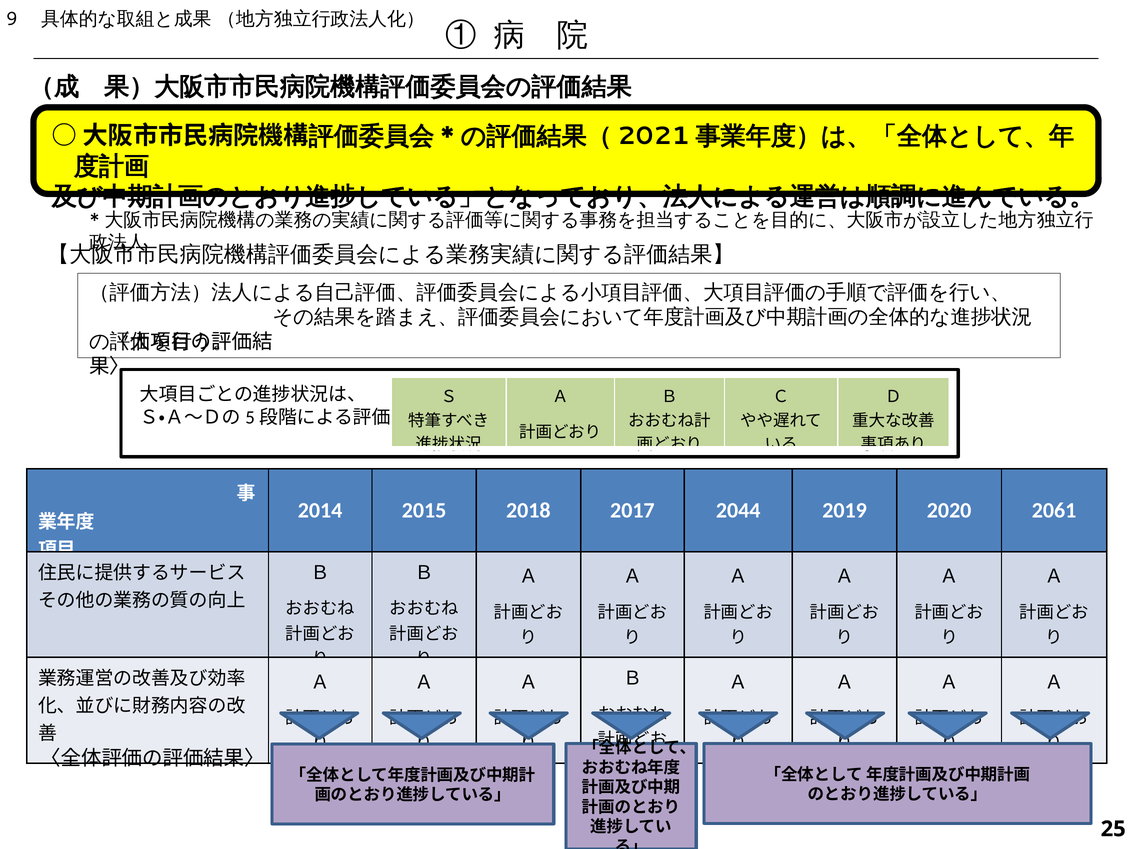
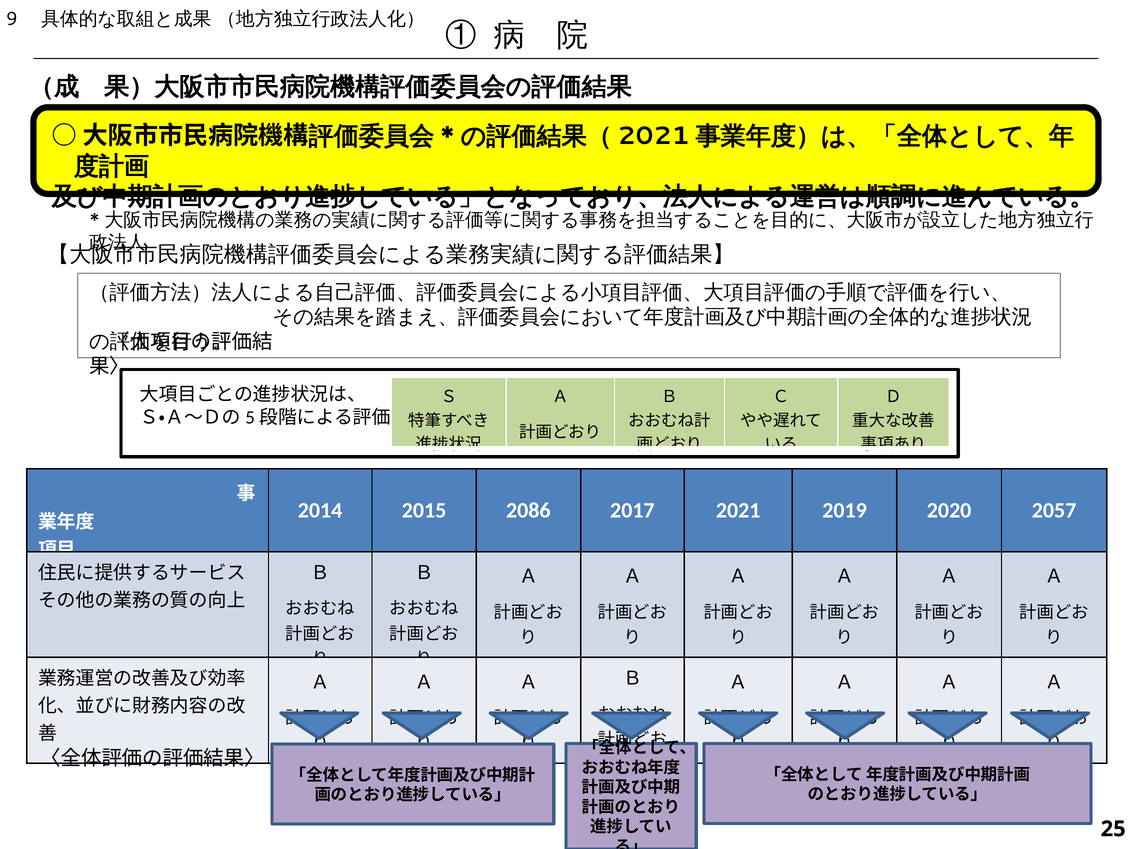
2018: 2018 -> 2086 (528, 510)
2044: 2044 -> 2021 (738, 510)
2061: 2061 -> 2057 (1054, 510)
